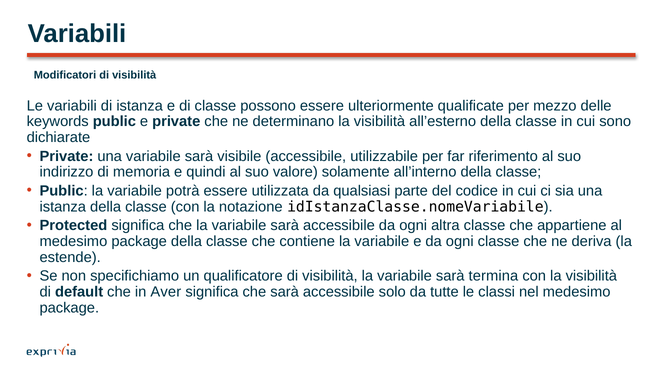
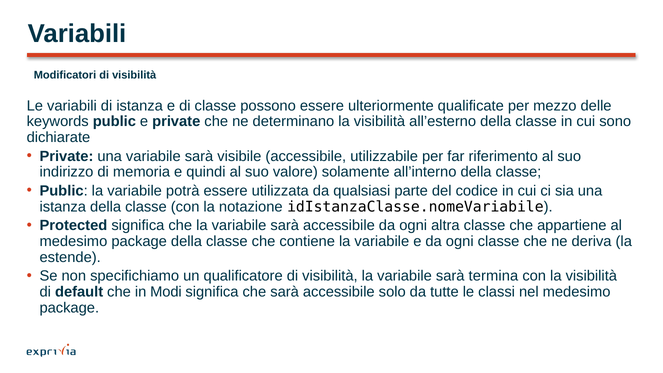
Aver: Aver -> Modi (166, 292)
